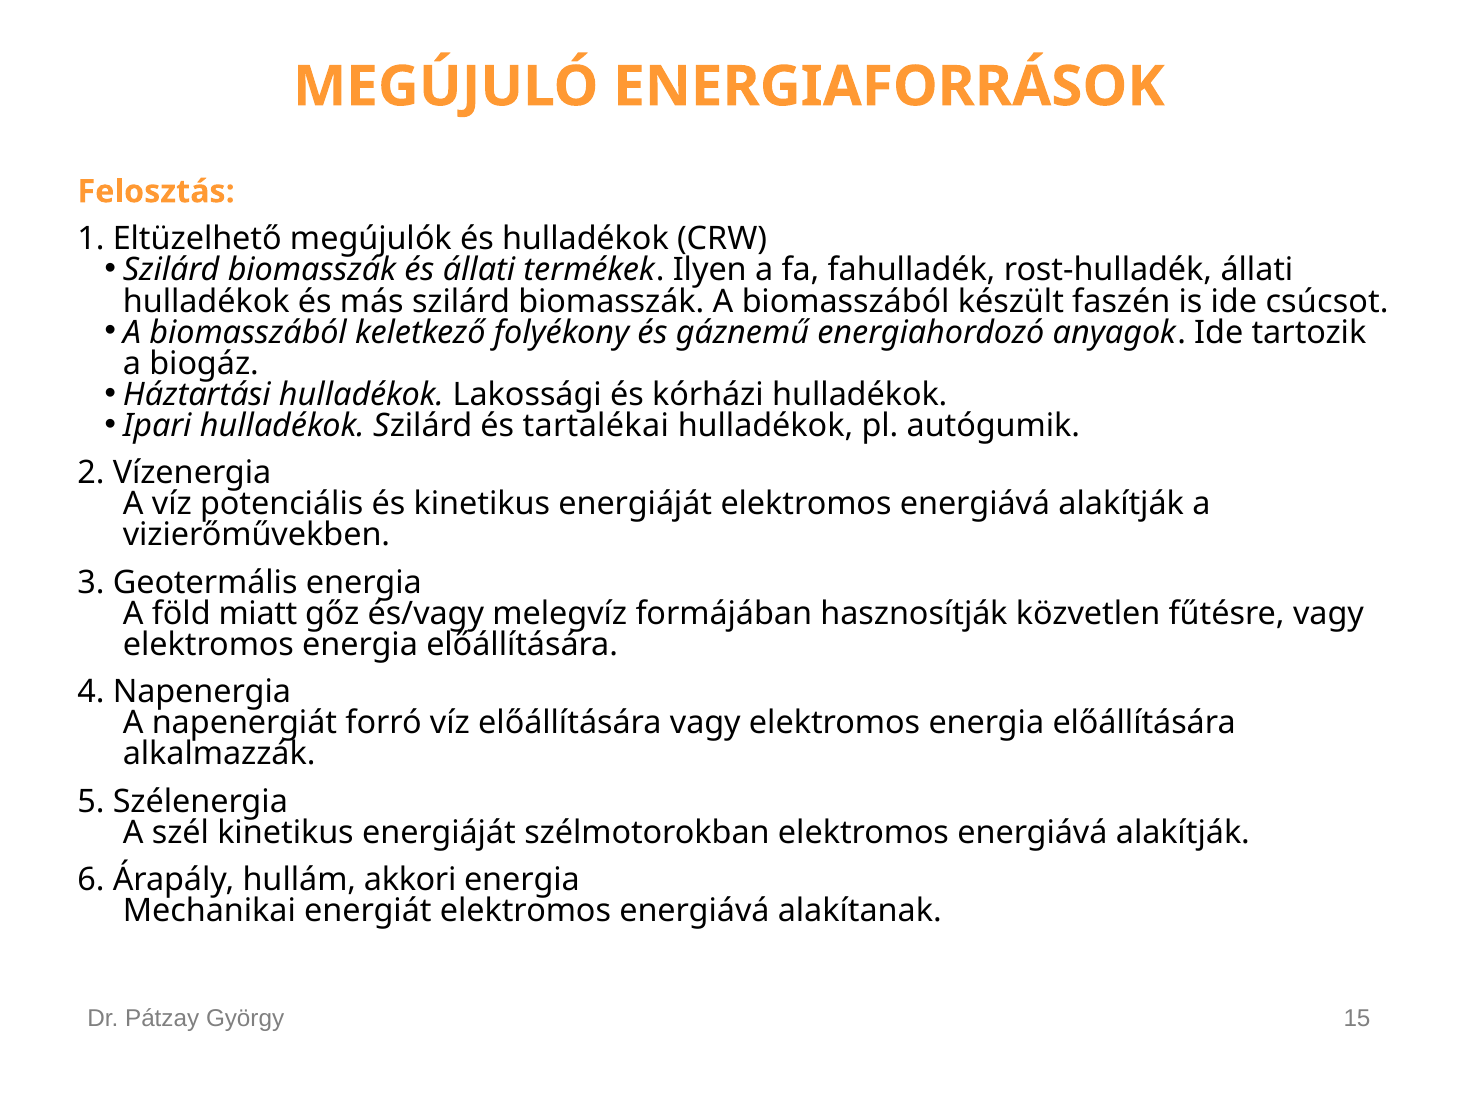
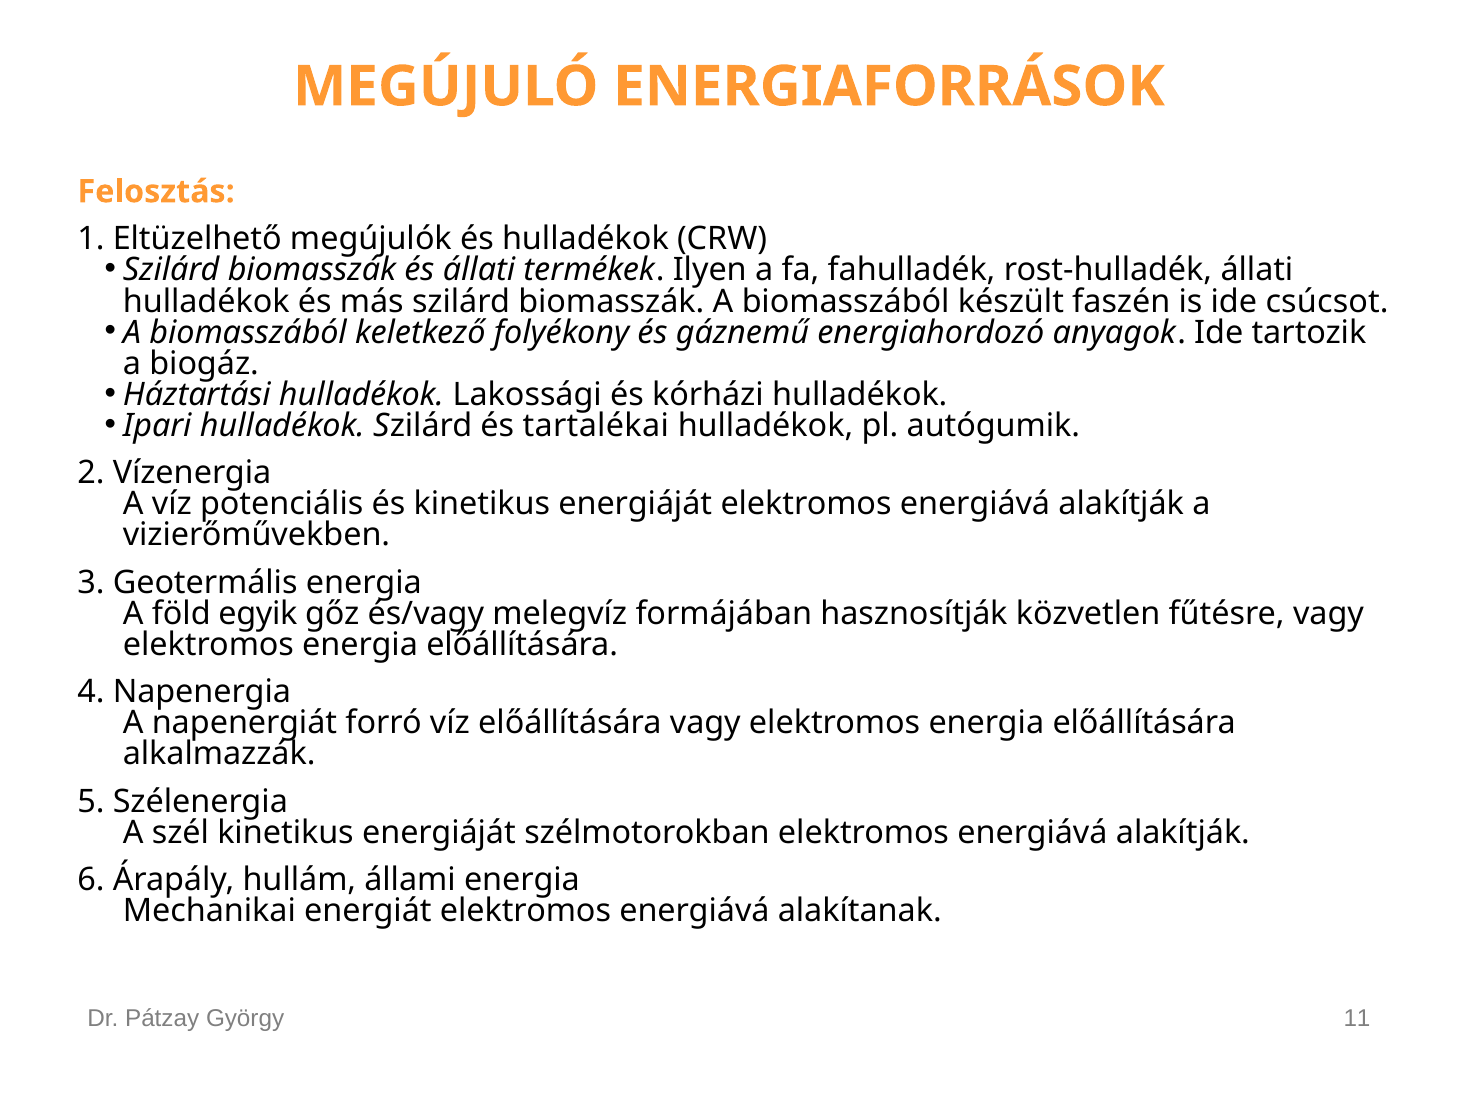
miatt: miatt -> egyik (258, 614)
akkori: akkori -> állami (410, 880)
15: 15 -> 11 (1357, 1019)
